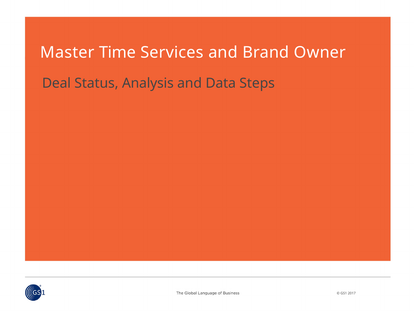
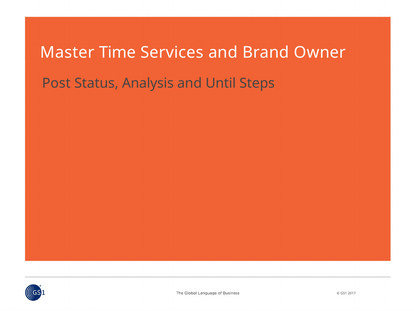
Deal: Deal -> Post (56, 83)
Data: Data -> Until (221, 83)
